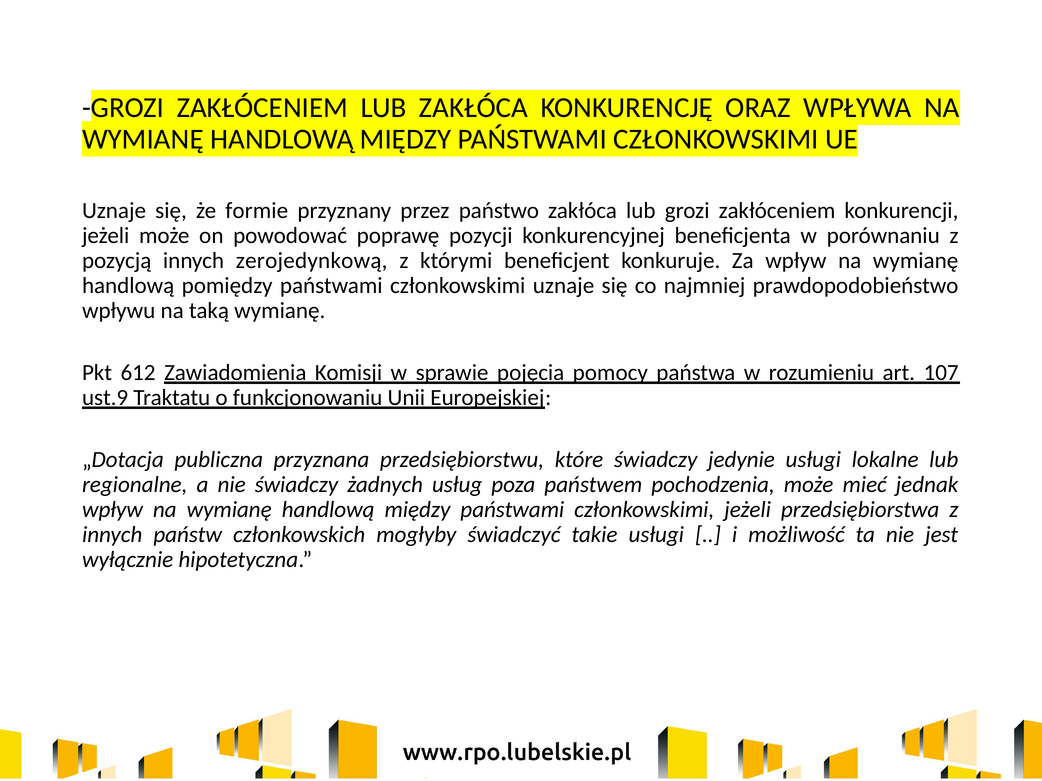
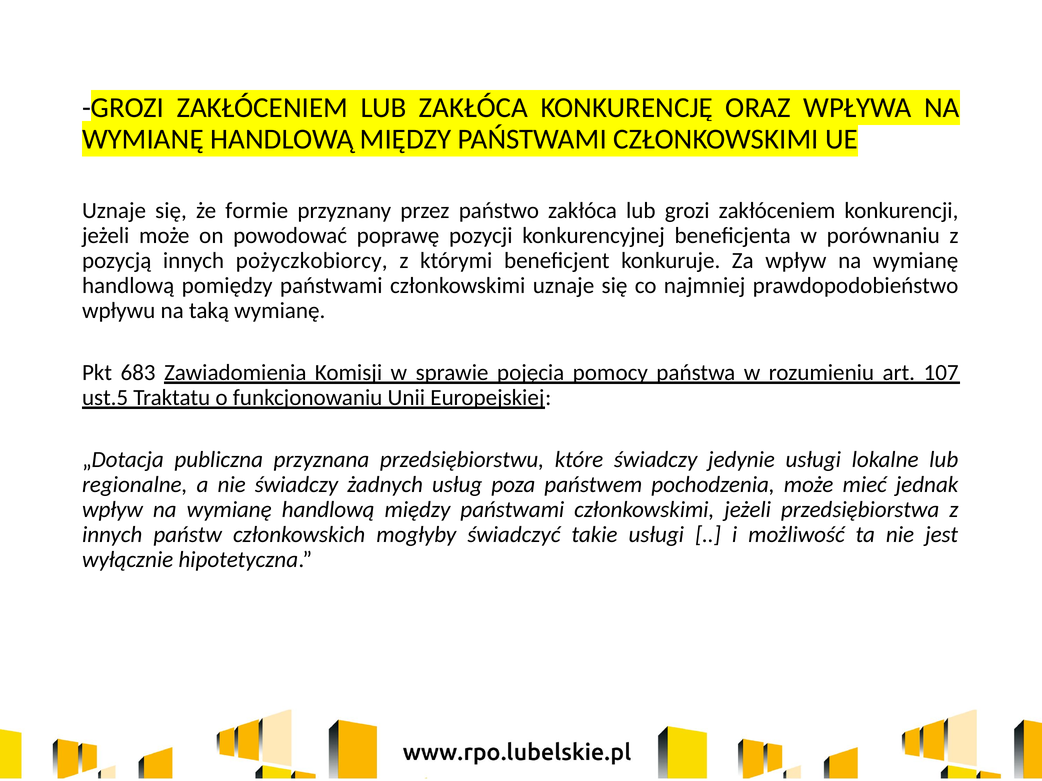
zerojedynkową: zerojedynkową -> pożyczkobiorcy (312, 261)
612: 612 -> 683 (138, 373)
ust.9: ust.9 -> ust.5 (105, 398)
